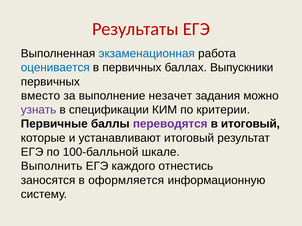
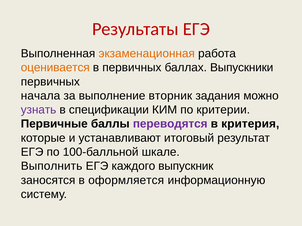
экзаменационная colour: blue -> orange (147, 54)
оценивается colour: blue -> orange (55, 68)
вместо: вместо -> начала (41, 96)
незачет: незачет -> вторник (170, 96)
в итоговый: итоговый -> критерия (250, 124)
отнестись: отнестись -> выпускник (186, 166)
